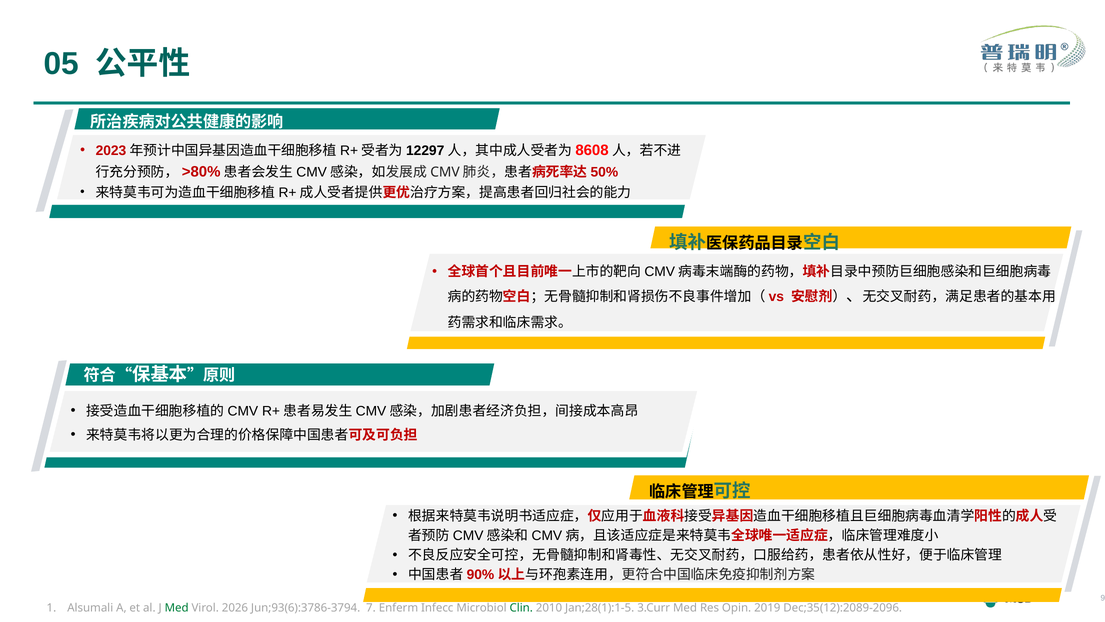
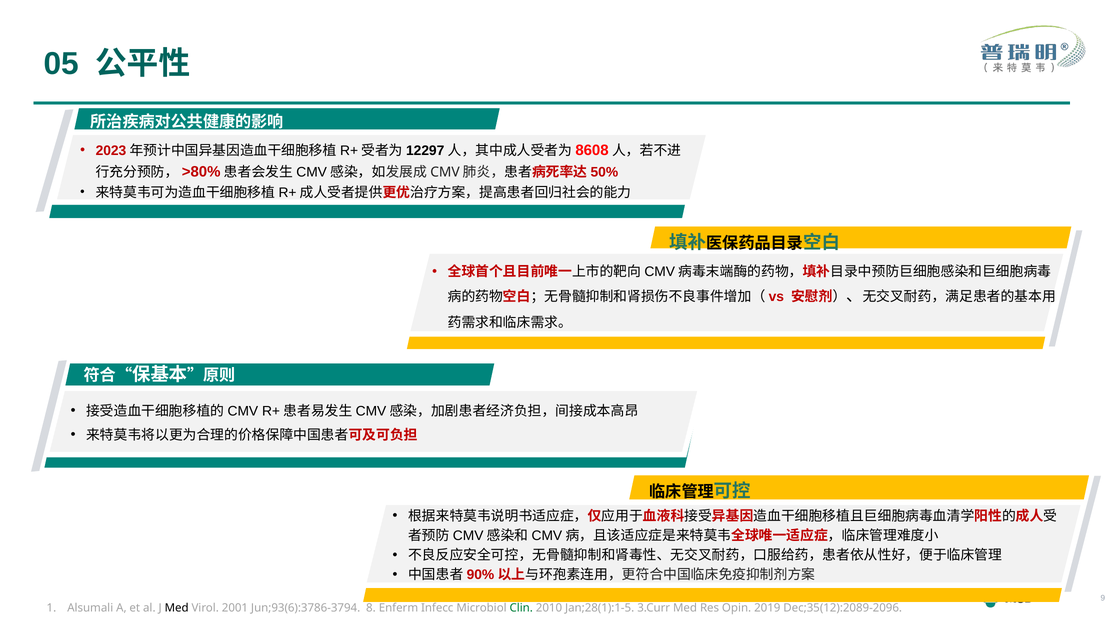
Med colour: green -> black (177, 608)
2026: 2026 -> 2001 (235, 608)
7: 7 -> 8 (371, 608)
